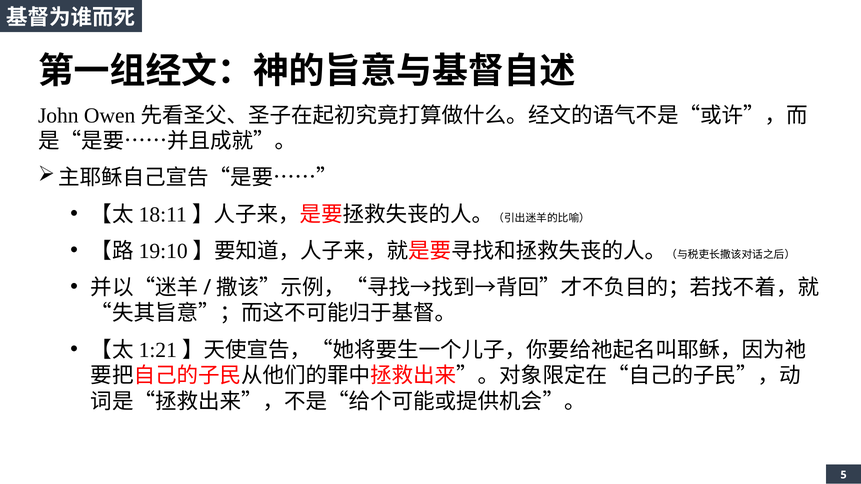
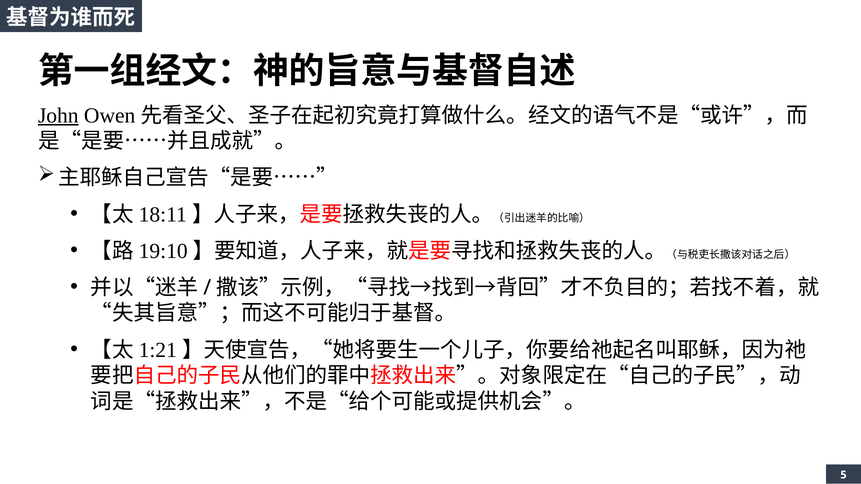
John underline: none -> present (58, 116)
